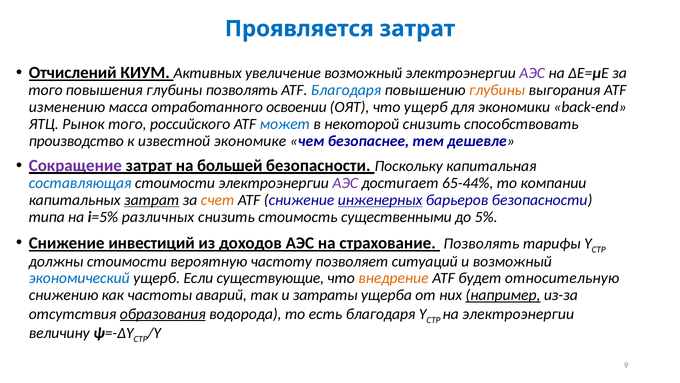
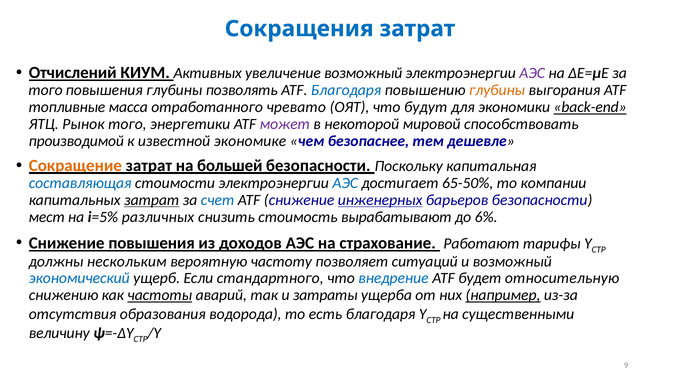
Проявляется: Проявляется -> Сокращения (299, 29)
изменению: изменению -> топливные (67, 107)
освоении: освоении -> чревато (296, 107)
что ущерб: ущерб -> будут (426, 107)
back-end underline: none -> present (590, 107)
российского: российского -> энергетики (190, 124)
может colour: blue -> purple (285, 124)
некоторой снизить: снизить -> мировой (432, 124)
производство: производство -> производимой (76, 141)
Сокращение colour: purple -> orange (75, 165)
АЭС colour: purple -> blue (345, 183)
65-44%: 65-44% -> 65-50% (468, 183)
счет colour: orange -> blue (218, 200)
типа: типа -> мест (47, 217)
существенными: существенными -> вырабатывают (396, 217)
5%: 5% -> 6% (486, 217)
Снижение инвестиций: инвестиций -> повышения (152, 243)
страхование Позволять: Позволять -> Работают (481, 244)
должны стоимости: стоимости -> нескольким (127, 261)
существующие: существующие -> стандартного (270, 278)
внедрение colour: orange -> blue (393, 278)
частоты underline: none -> present (160, 295)
образования underline: present -> none (163, 313)
на электроэнергии: электроэнергии -> существенными (518, 313)
